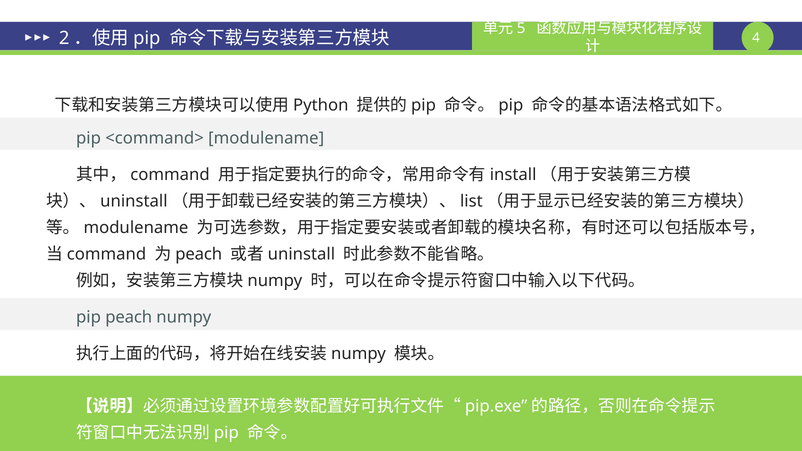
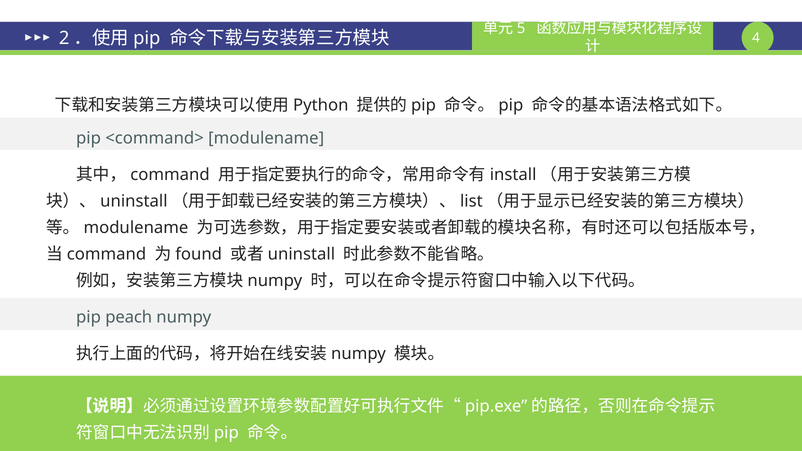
peach: peach -> found (199, 254)
